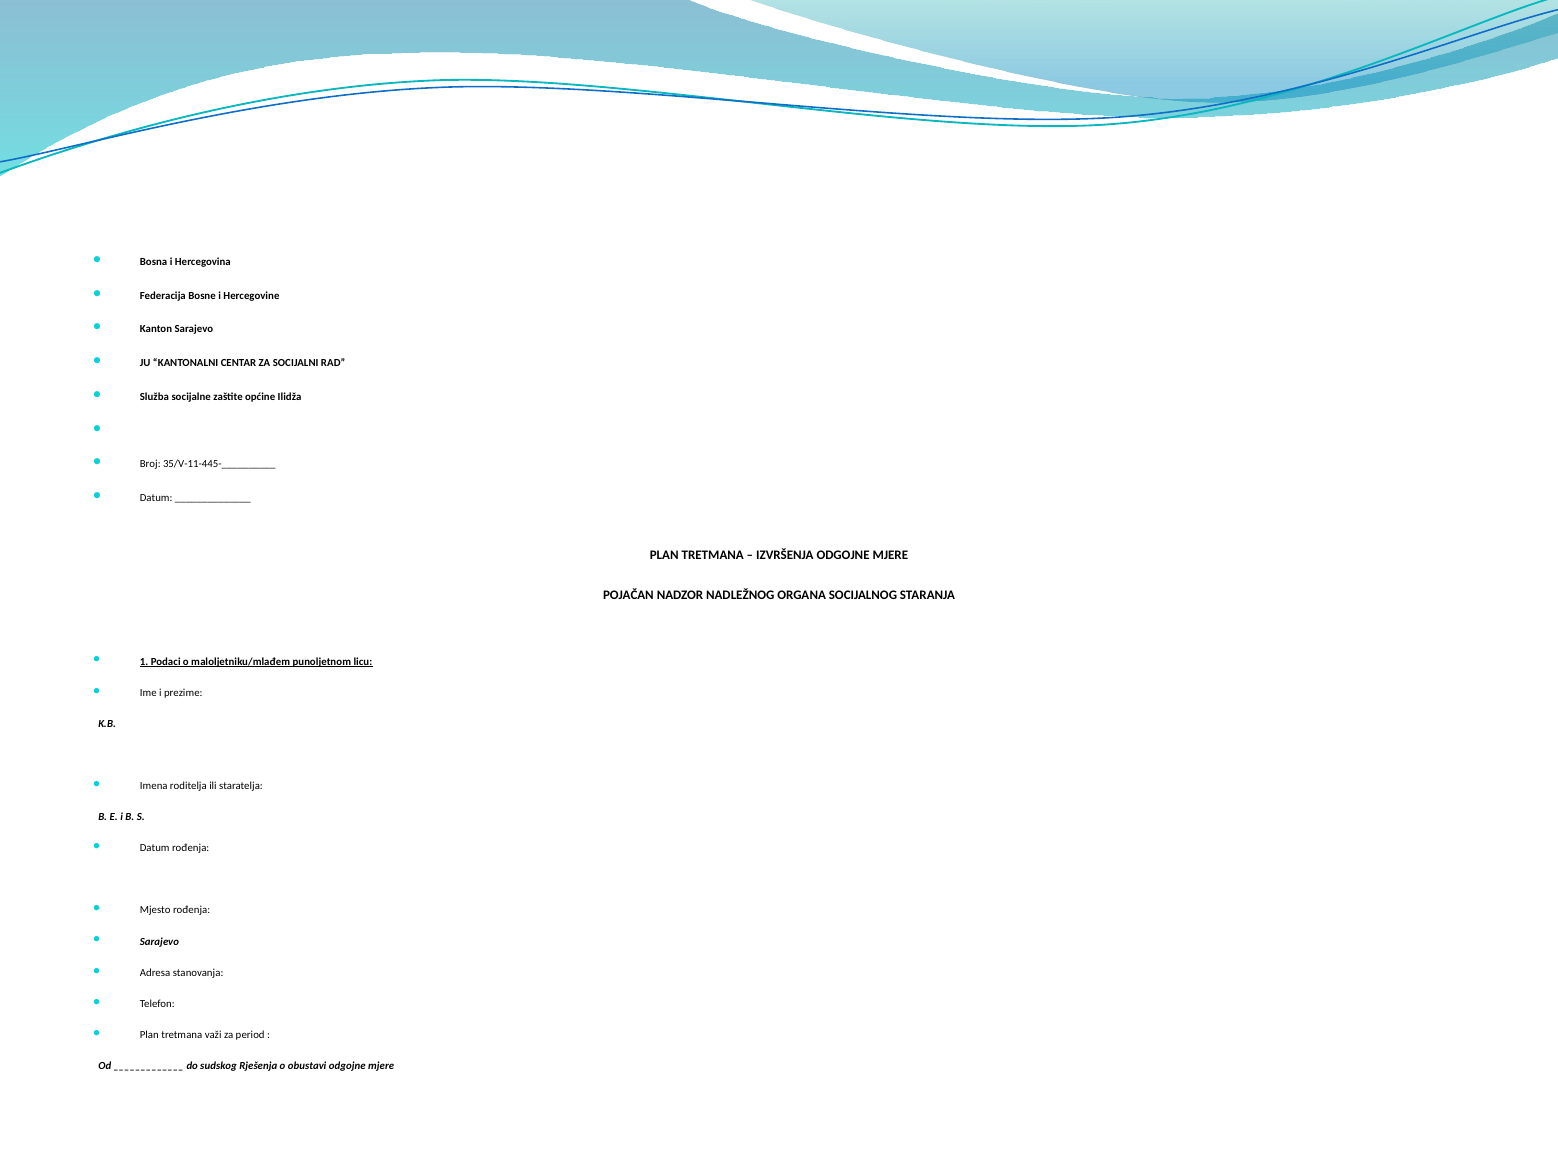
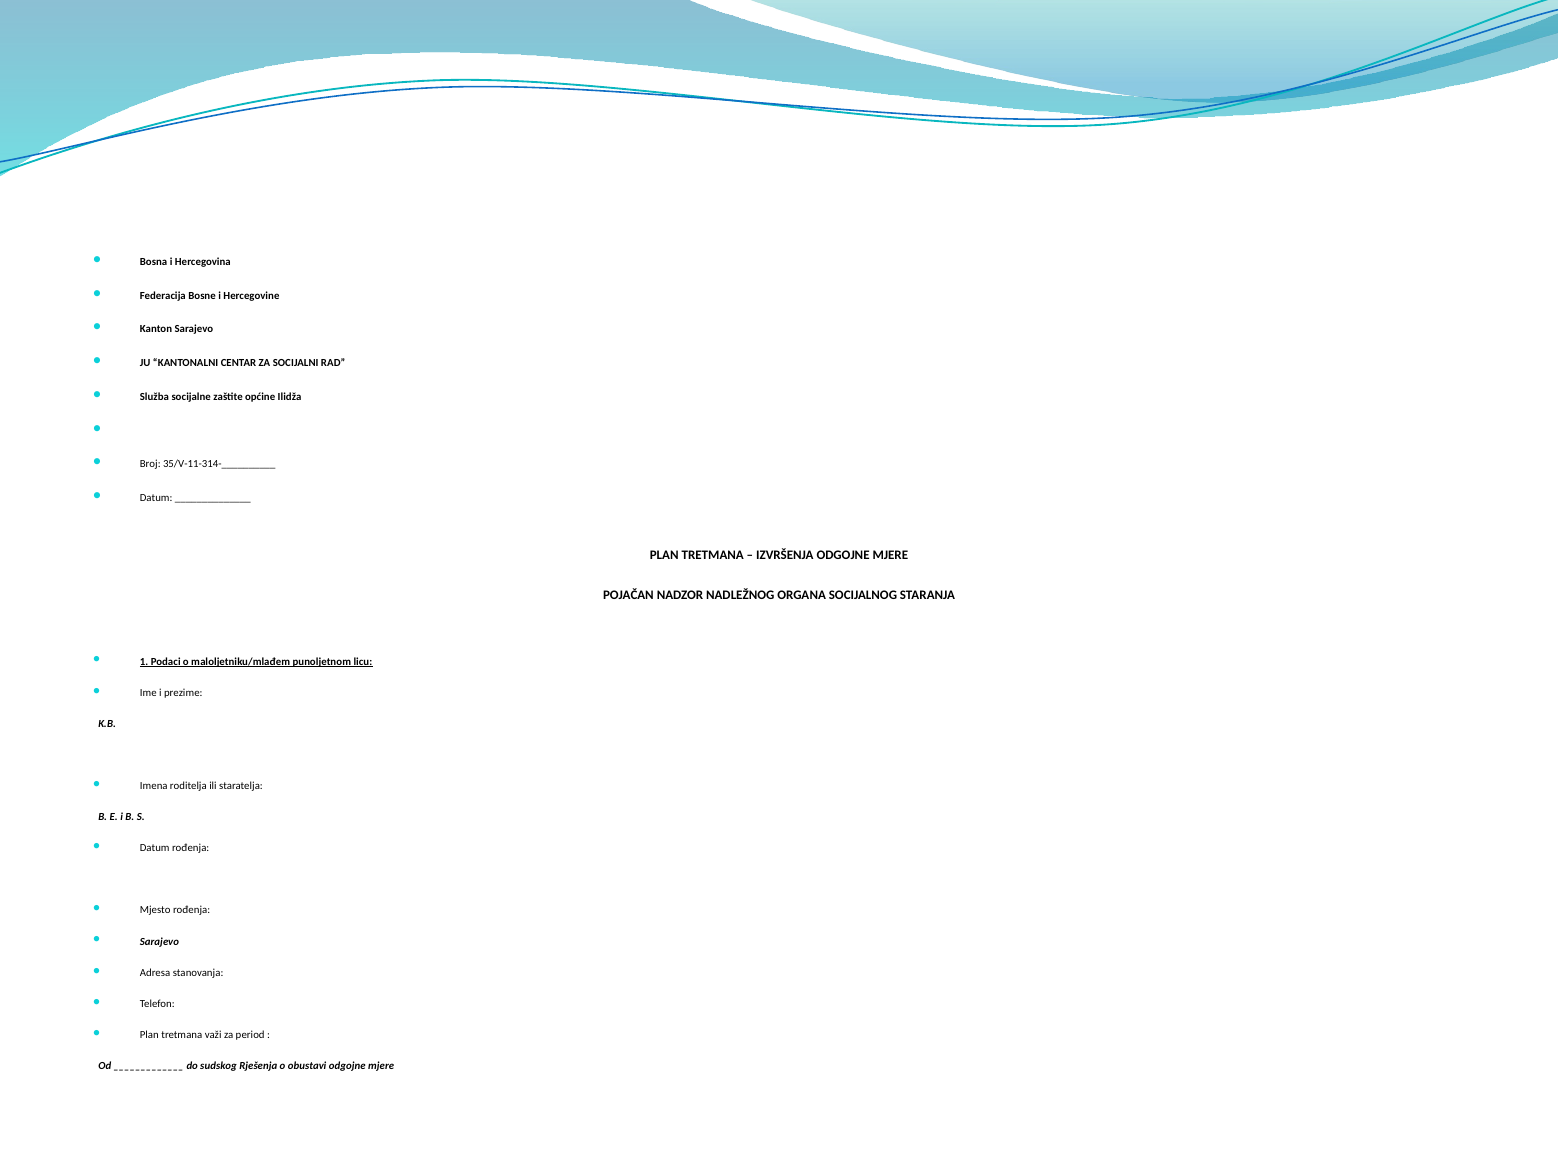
35/V-11-445-__________: 35/V-11-445-__________ -> 35/V-11-314-__________ (219, 464)
